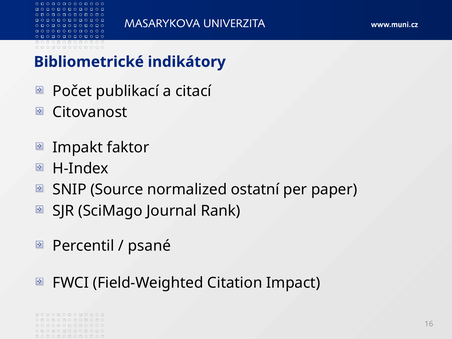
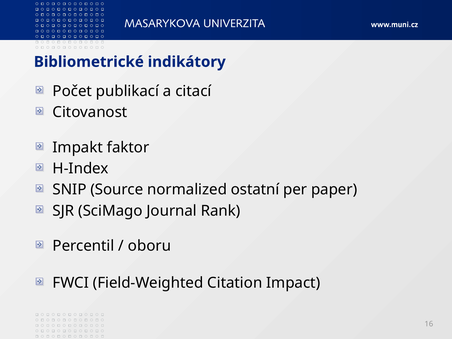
psané: psané -> oboru (150, 246)
